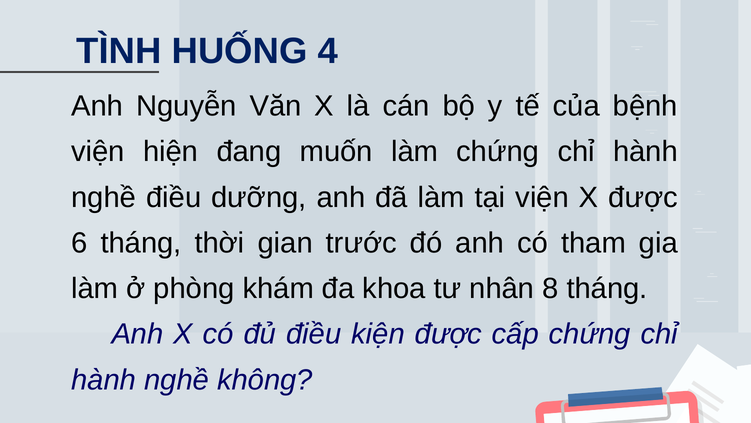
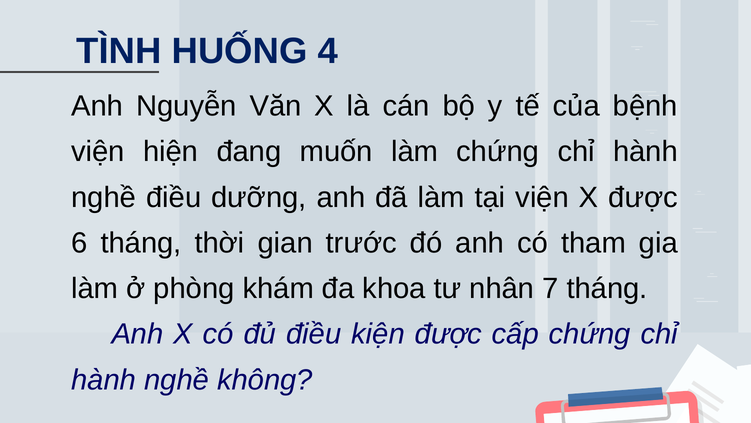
8: 8 -> 7 (550, 288)
